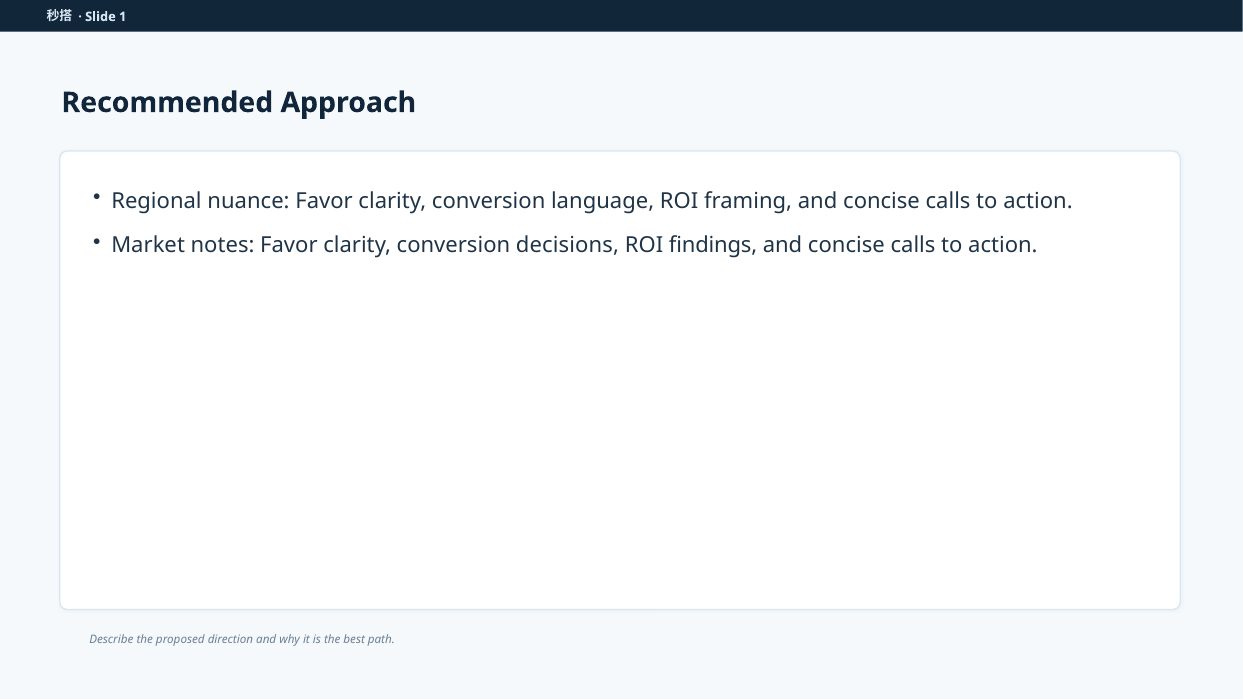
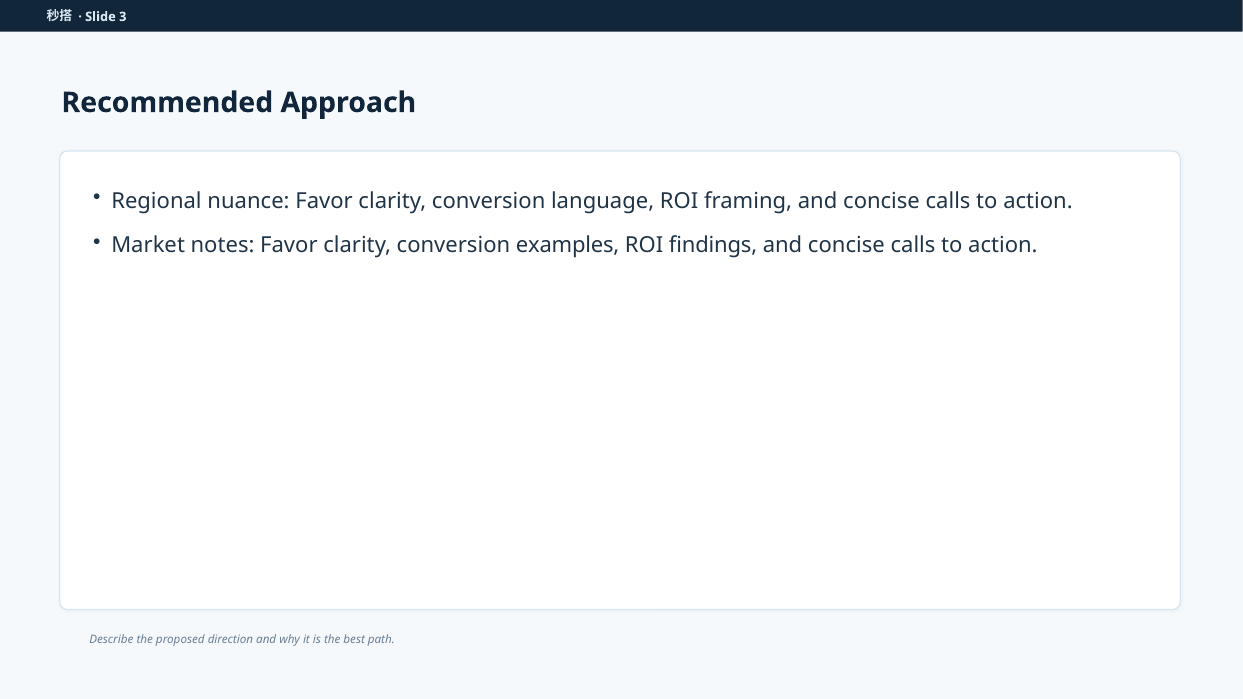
1: 1 -> 3 (123, 17)
decisions: decisions -> examples (568, 246)
